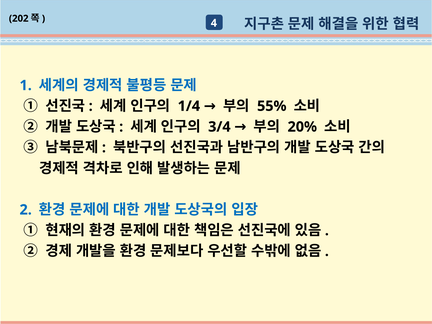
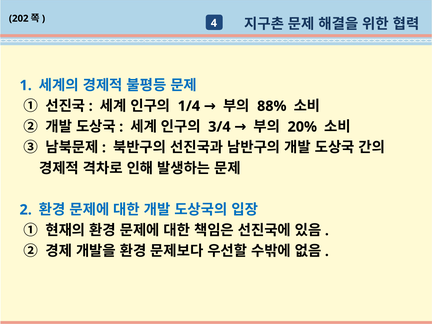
55%: 55% -> 88% (272, 106)
